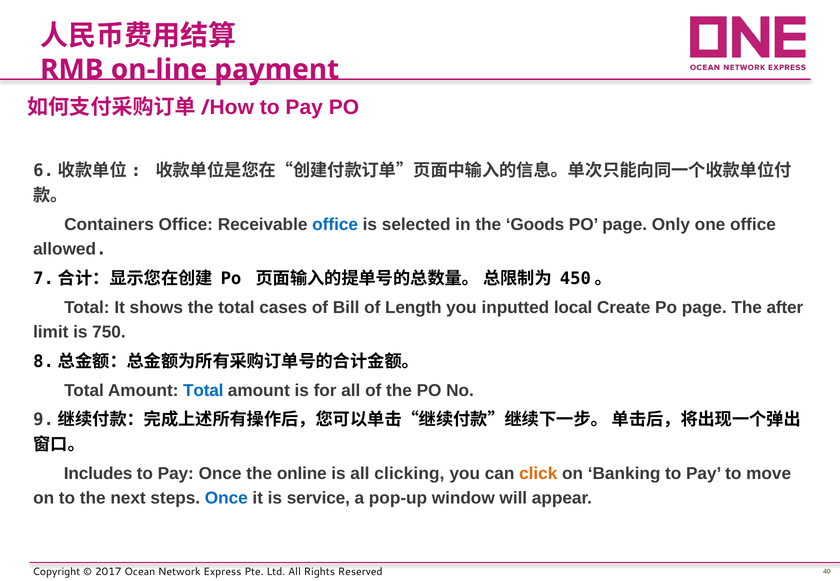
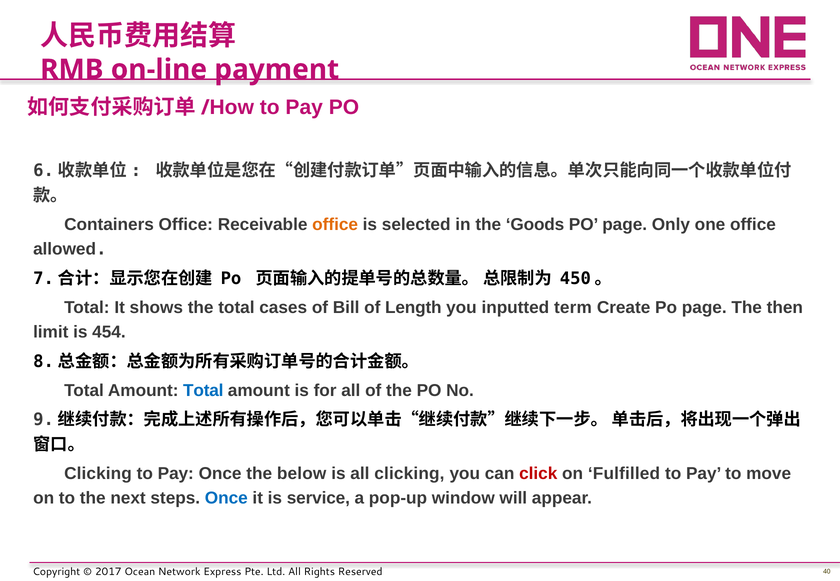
office colour: blue -> orange (335, 225)
local: local -> term (573, 308)
after: after -> then (785, 308)
750: 750 -> 454 (109, 333)
Includes: Includes -> Clicking (98, 474)
online: online -> below (302, 474)
click colour: orange -> red (538, 474)
Banking: Banking -> Fulfilled (624, 474)
